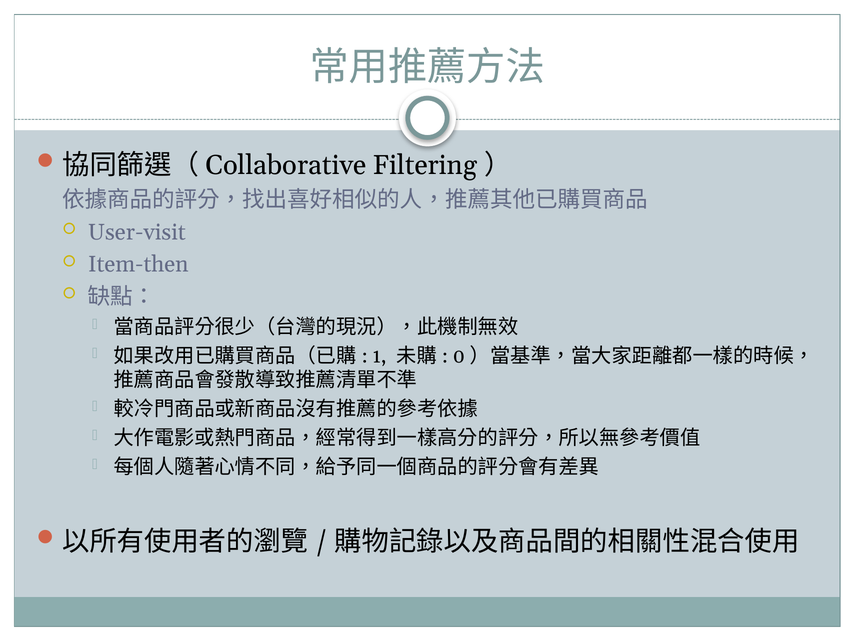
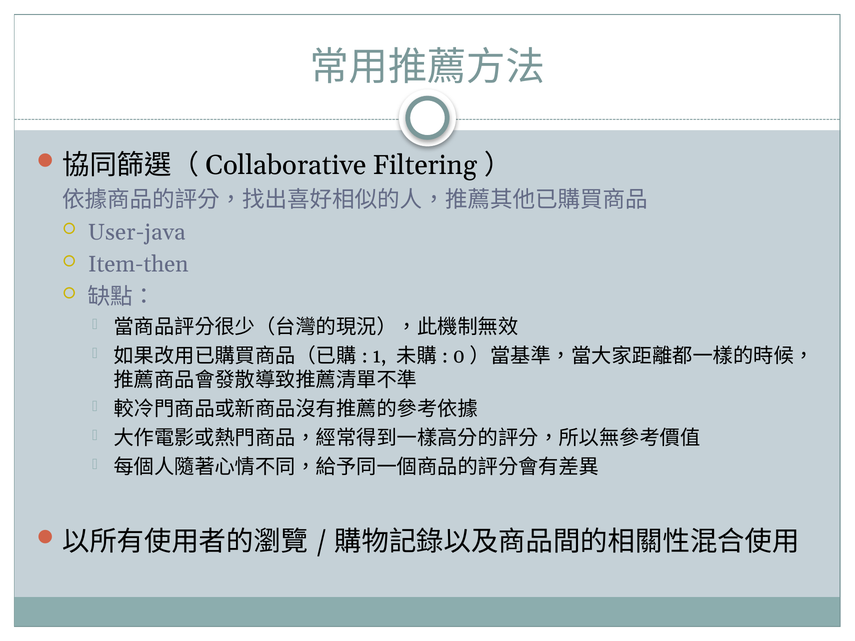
User-visit: User-visit -> User-java (137, 232)
